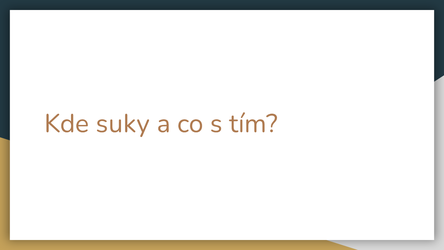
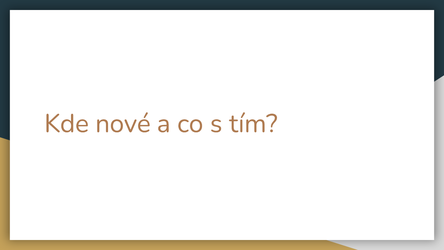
suky: suky -> nové (123, 123)
